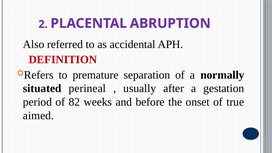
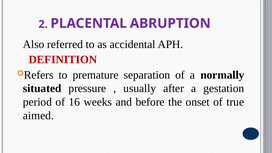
perineal: perineal -> pressure (87, 88)
82: 82 -> 16 (74, 102)
